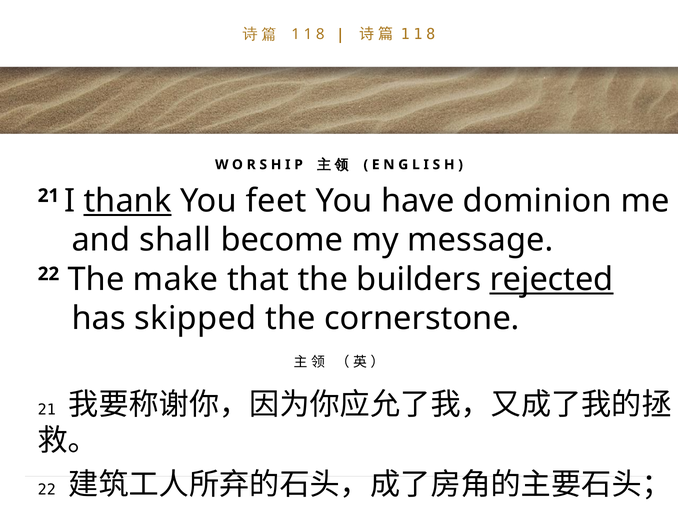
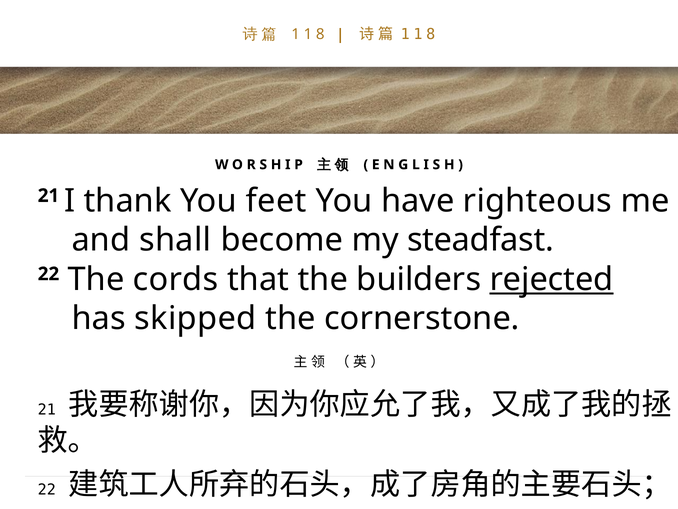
thank underline: present -> none (128, 201)
dominion: dominion -> righteous (537, 201)
message: message -> steadfast (481, 240)
make: make -> cords (176, 279)
